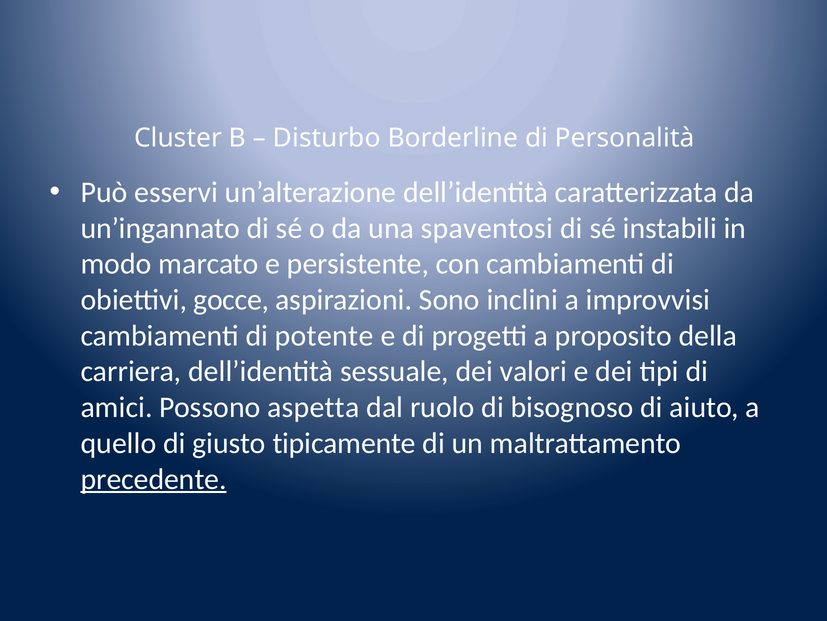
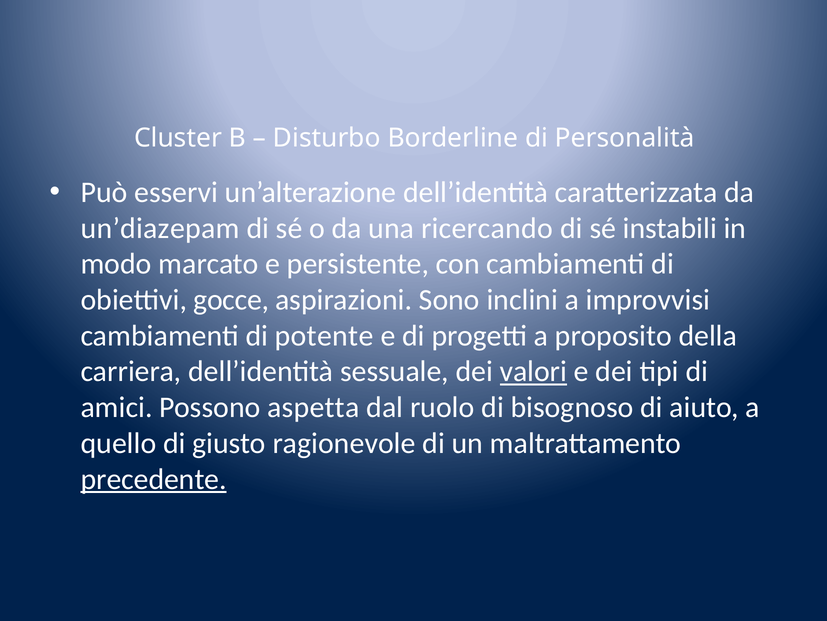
un’ingannato: un’ingannato -> un’diazepam (160, 228)
spaventosi: spaventosi -> ricercando (487, 228)
valori underline: none -> present (533, 371)
tipicamente: tipicamente -> ragionevole (344, 443)
